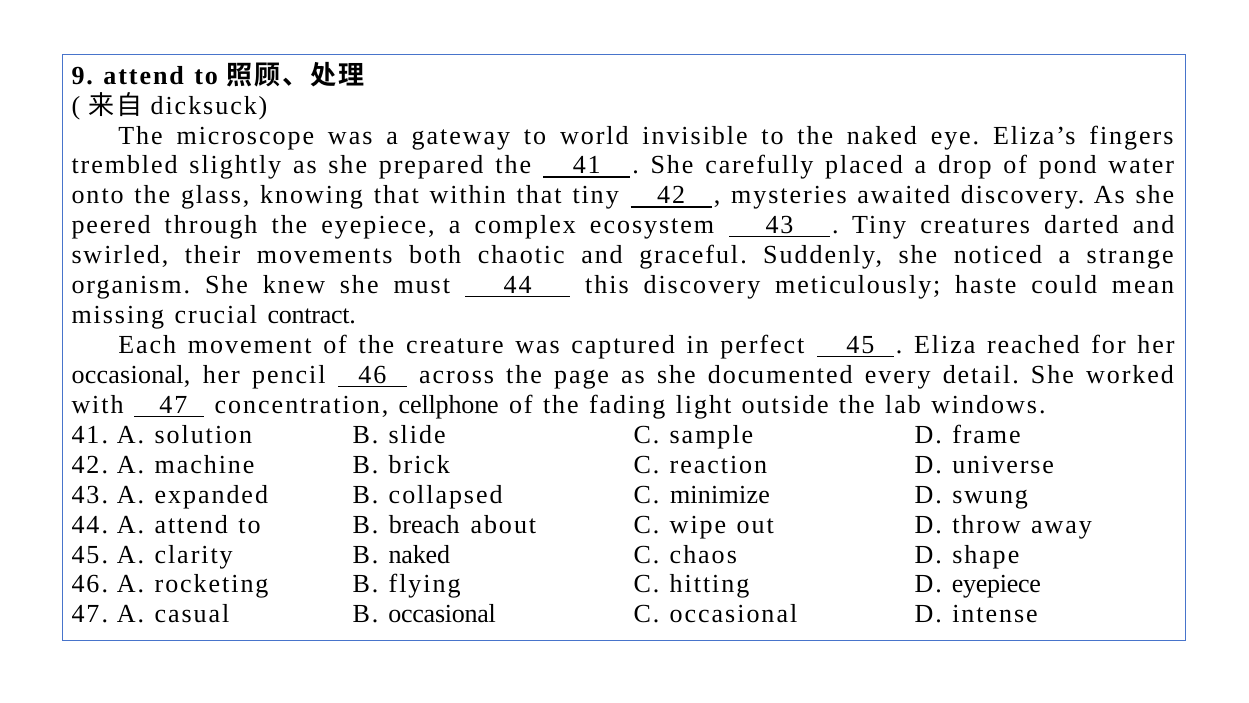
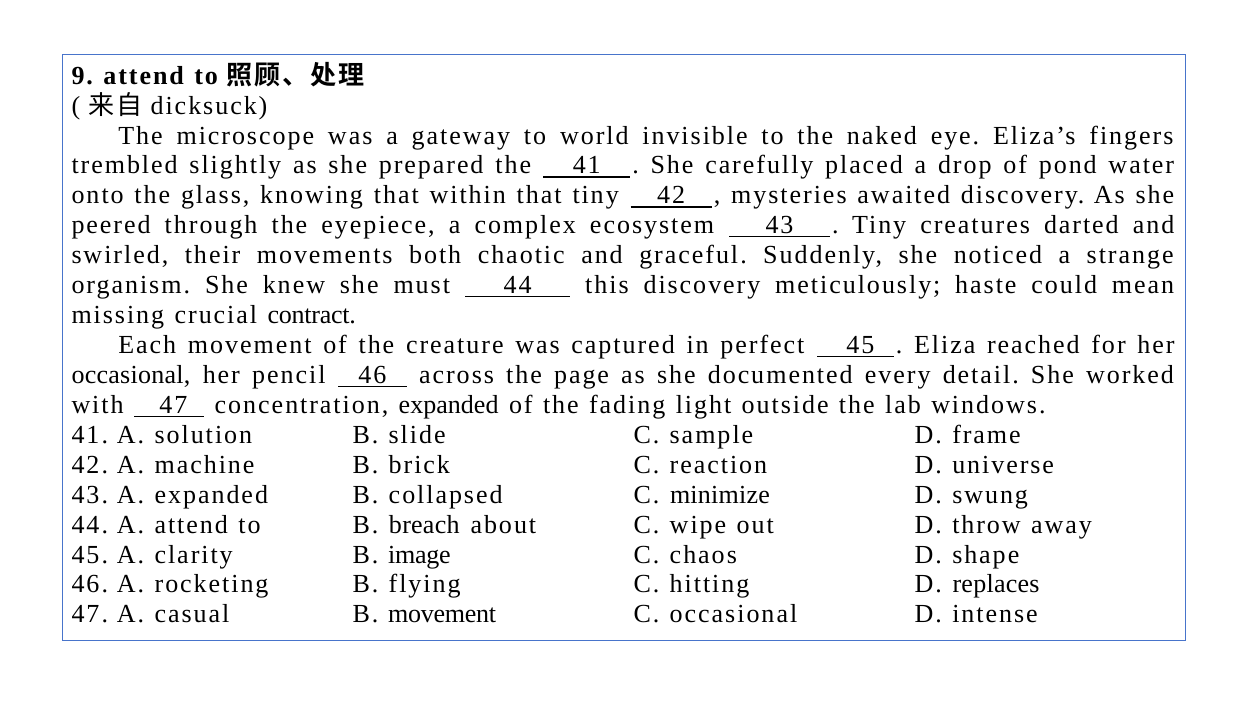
concentration cellphone: cellphone -> expanded (449, 405)
B naked: naked -> image (419, 554)
D eyepiece: eyepiece -> replaces (996, 584)
B occasional: occasional -> movement (442, 614)
